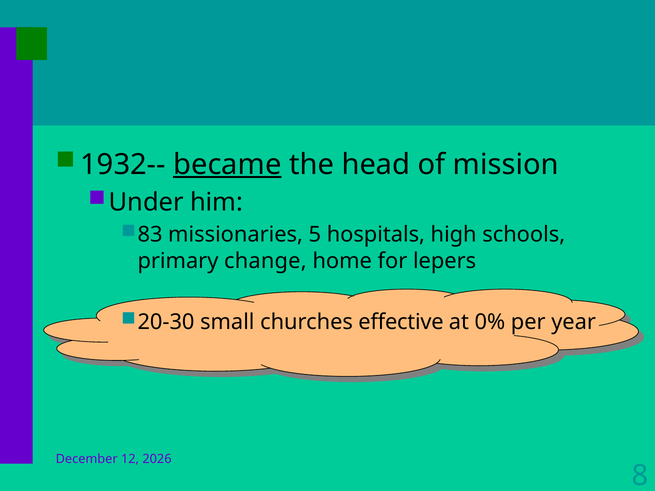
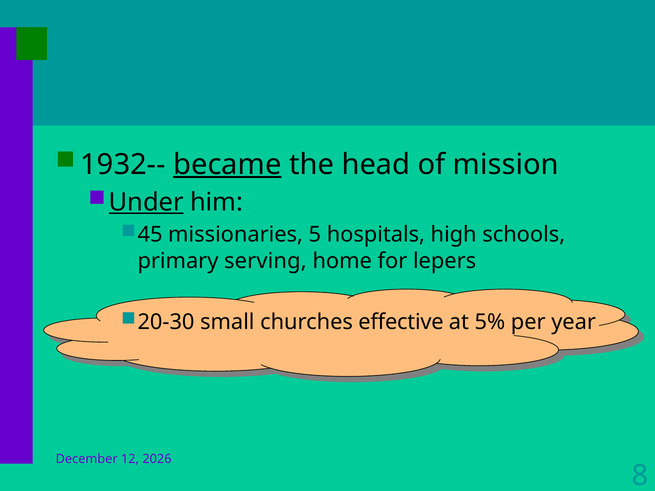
Under underline: none -> present (146, 202)
83: 83 -> 45 (150, 235)
change: change -> serving (265, 261)
0%: 0% -> 5% (490, 322)
